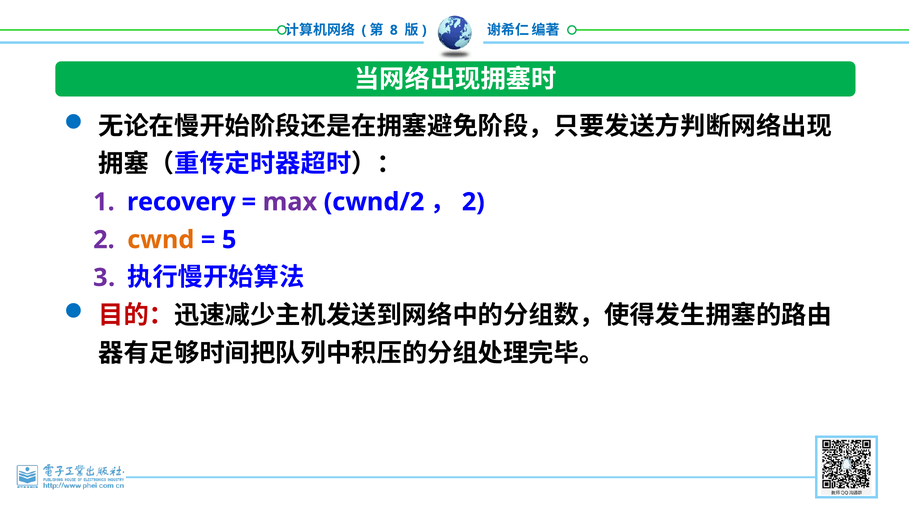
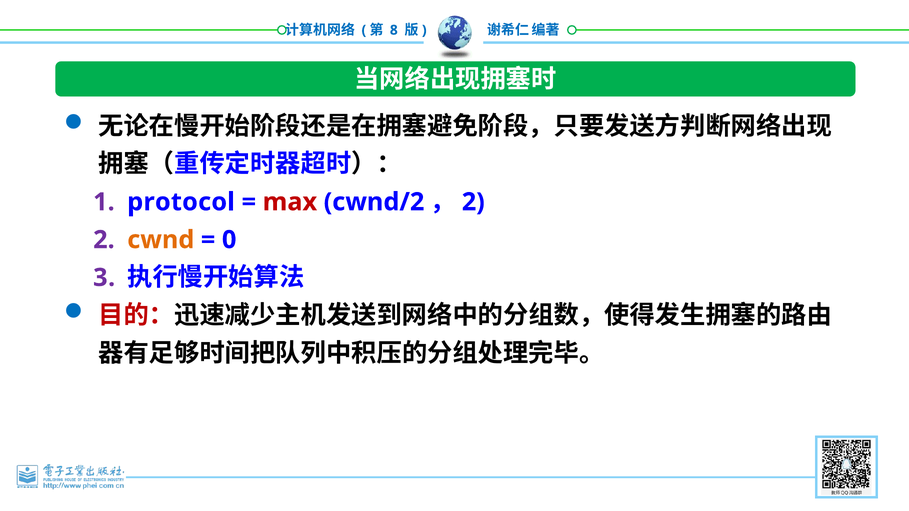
recovery: recovery -> protocol (181, 202)
max colour: purple -> red (290, 202)
5: 5 -> 0 (229, 240)
